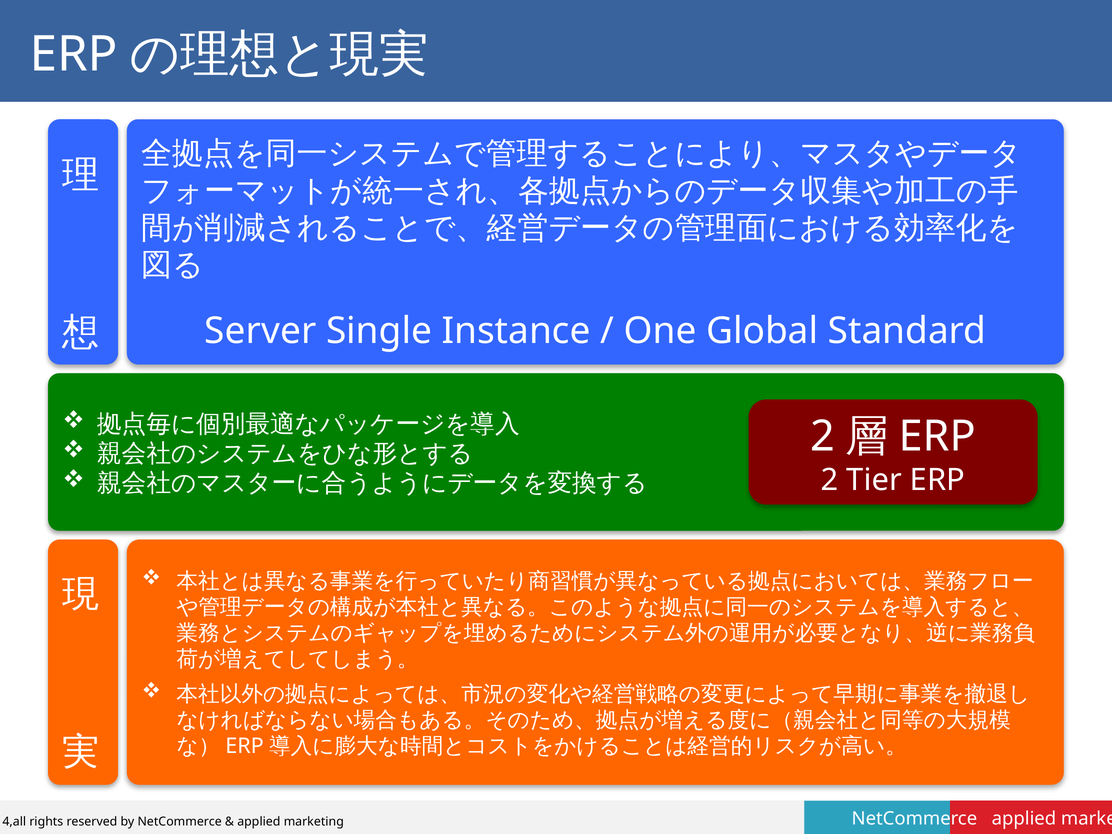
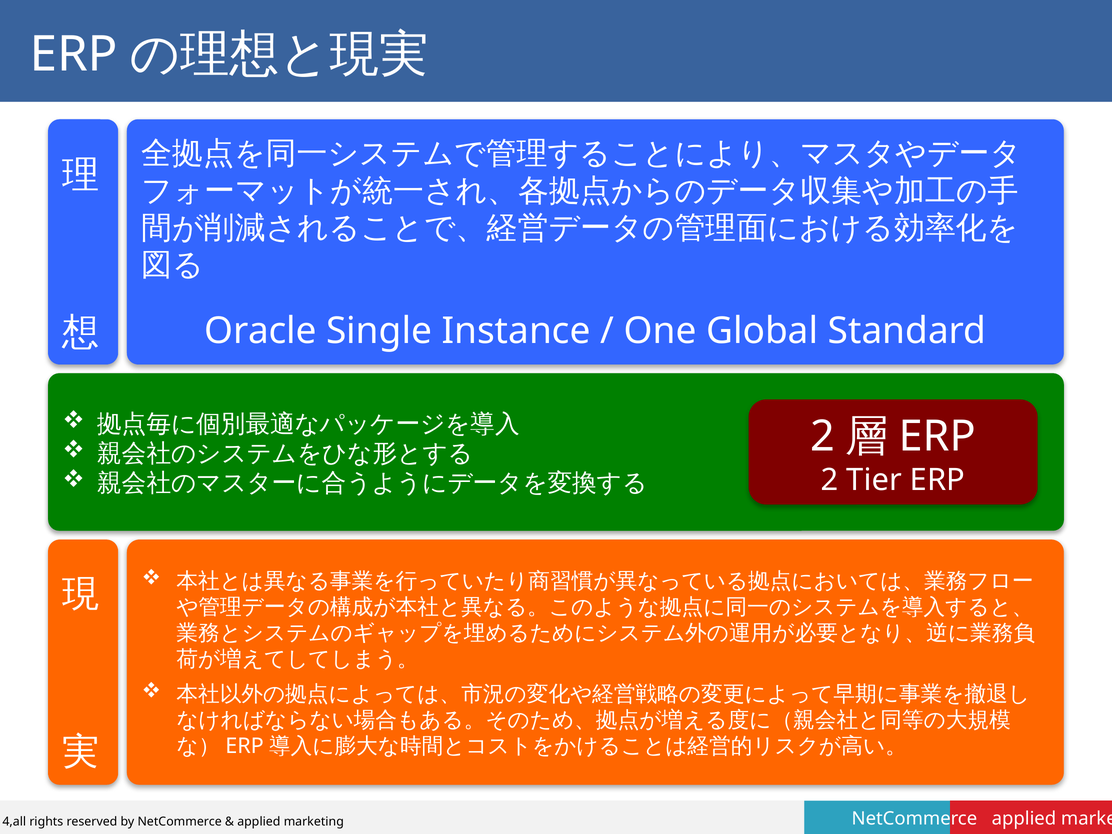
Server: Server -> Oracle (261, 331)
